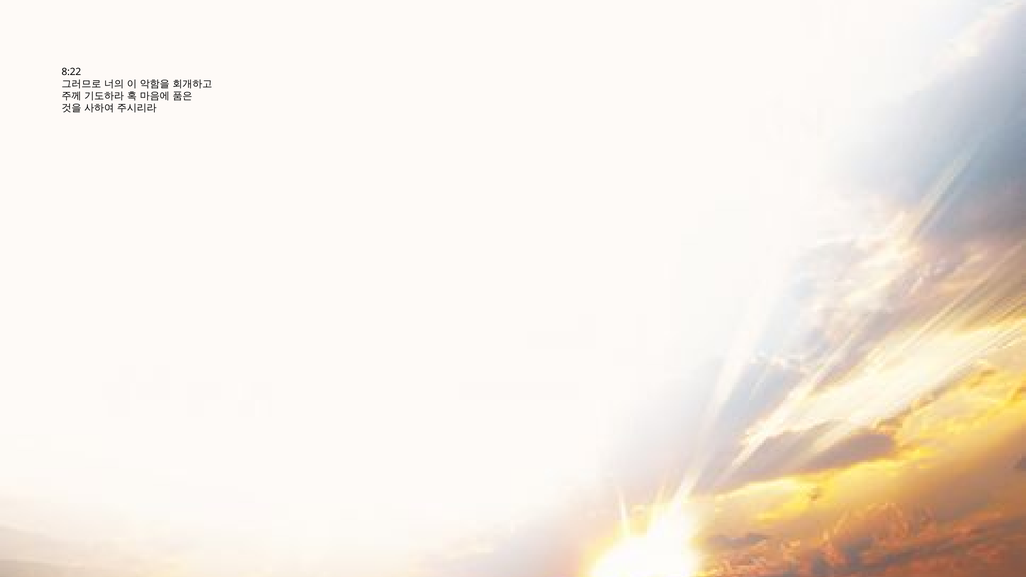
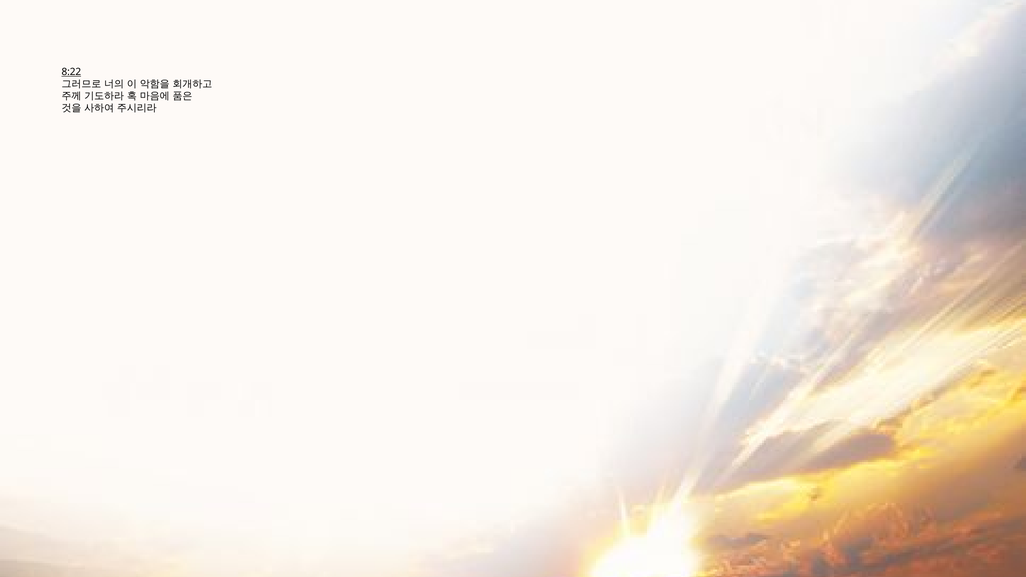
8:22 underline: none -> present (71, 72)
